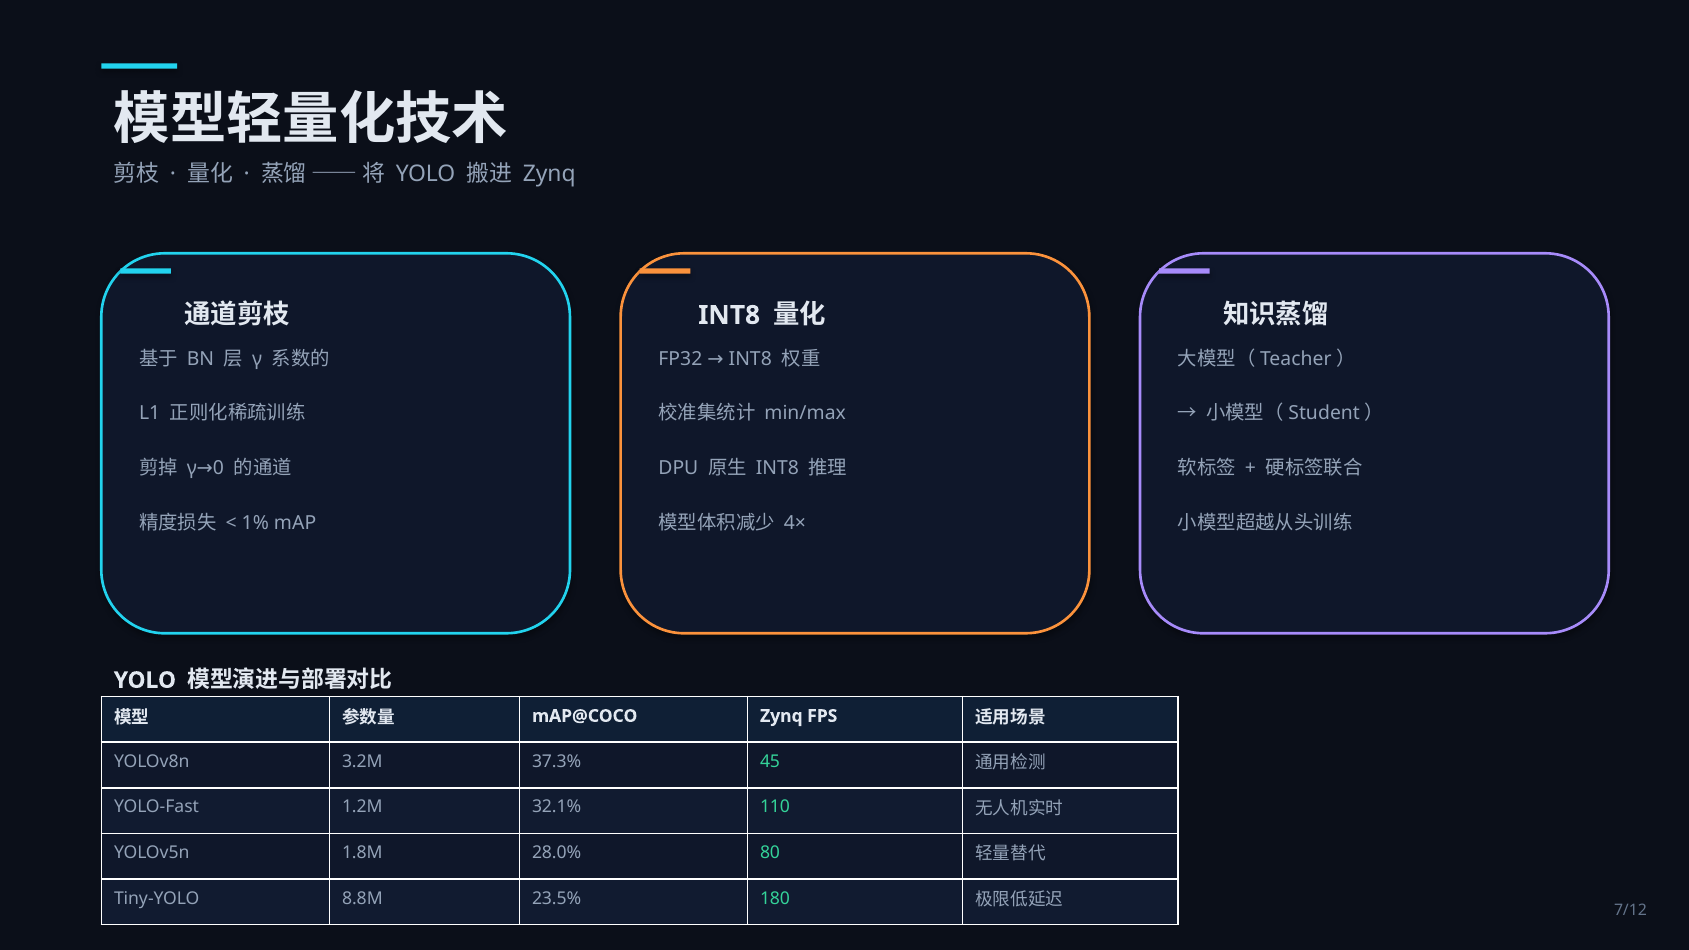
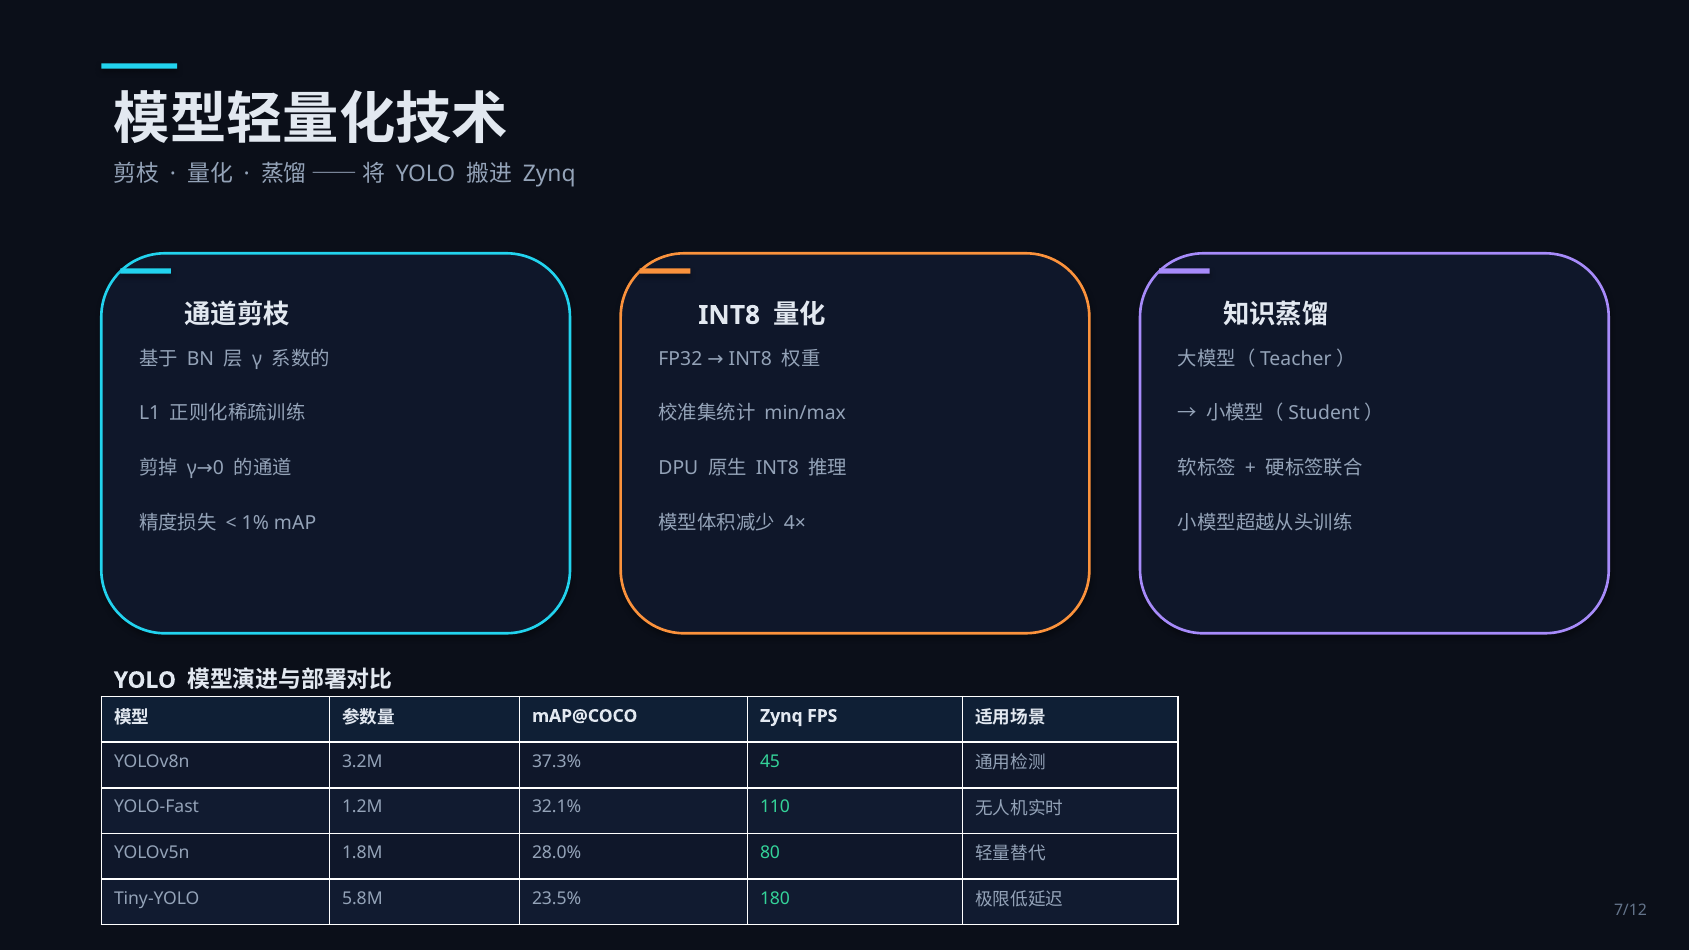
8.8M: 8.8M -> 5.8M (362, 898)
